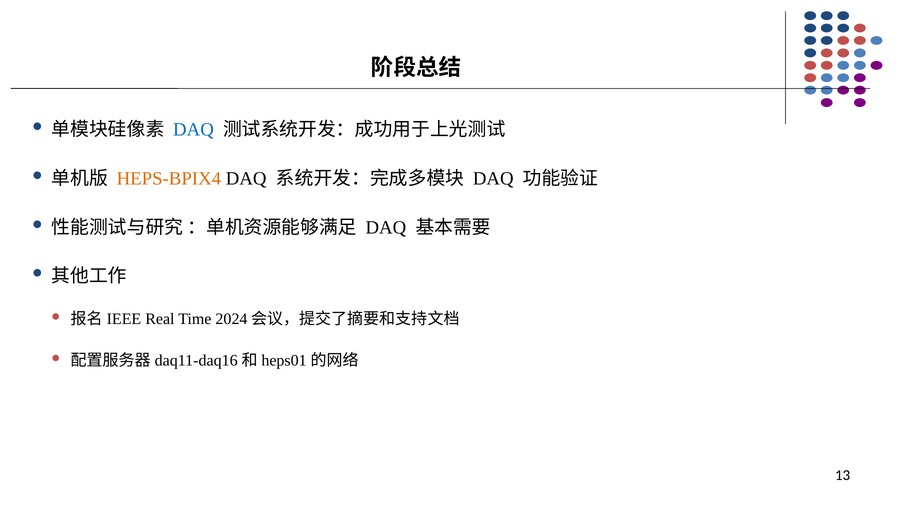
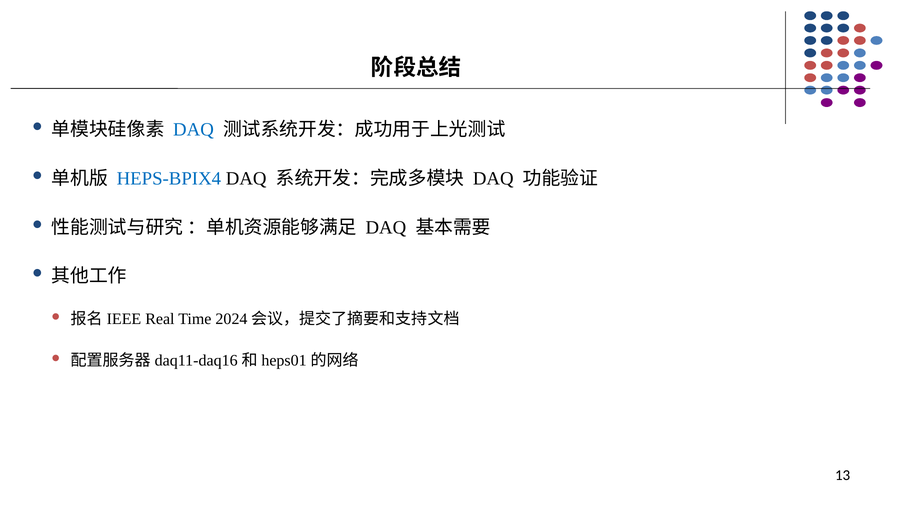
HEPS-BPIX4 colour: orange -> blue (169, 179)
